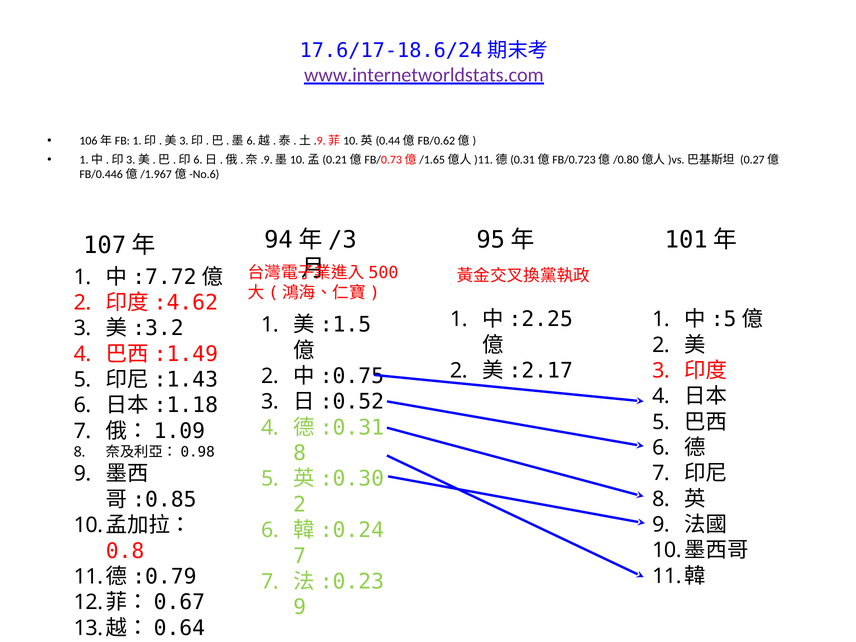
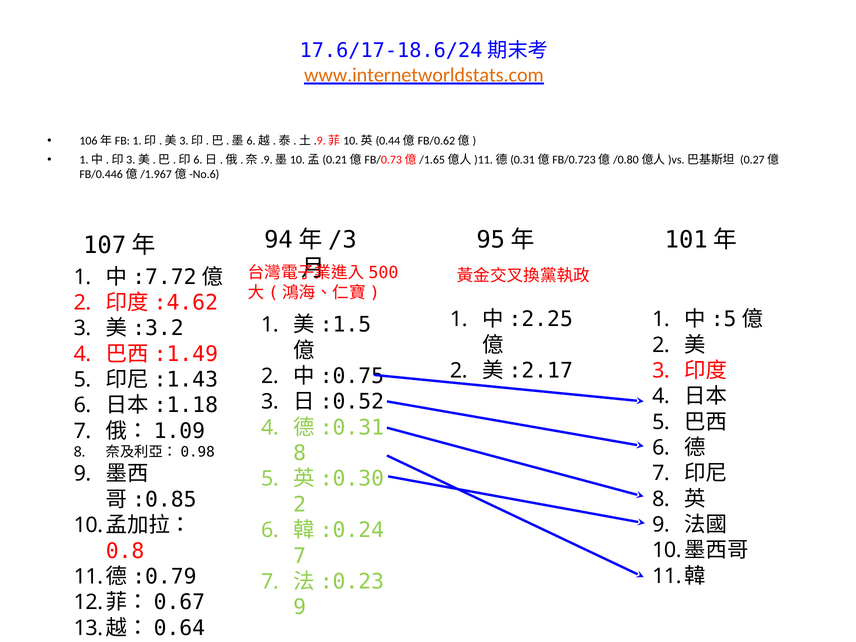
www.internetworldstats.com colour: purple -> orange (424, 75)
